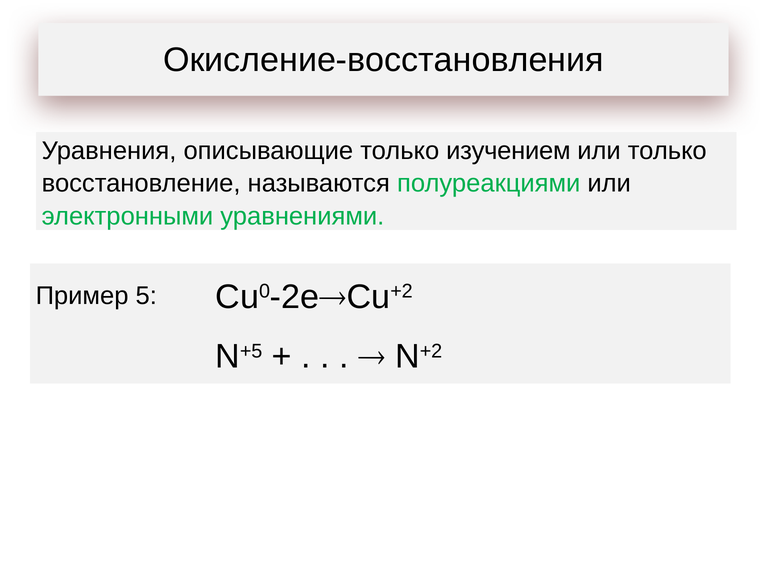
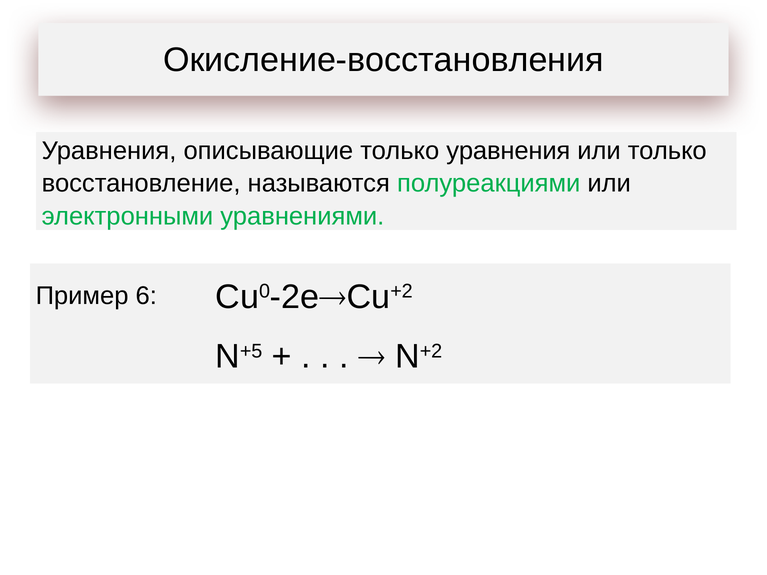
только изучением: изучением -> уравнения (508, 151)
5: 5 -> 6 (146, 296)
